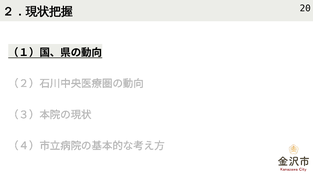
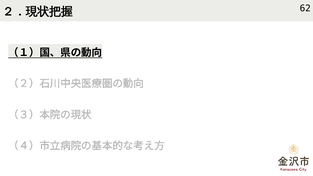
20: 20 -> 62 (305, 8)
